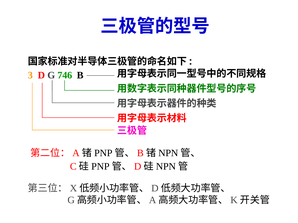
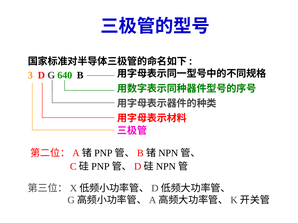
746: 746 -> 640 (65, 75)
